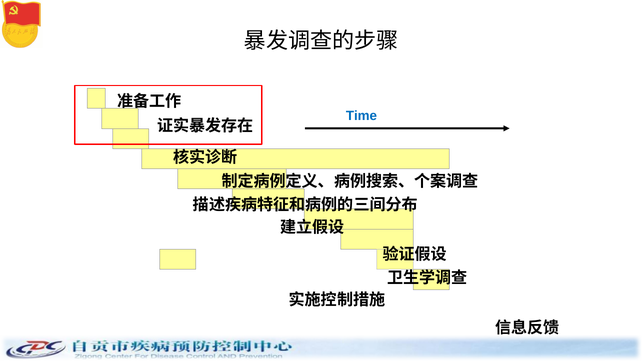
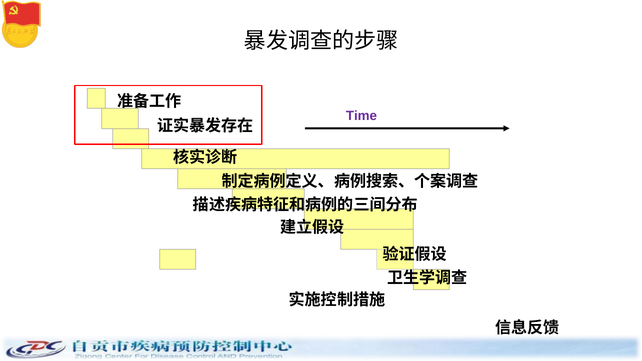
Time colour: blue -> purple (361, 116)
